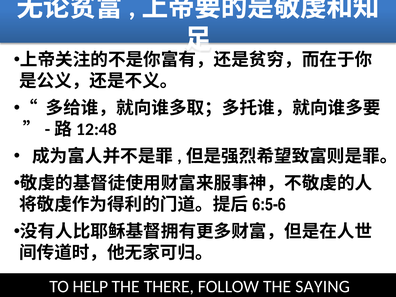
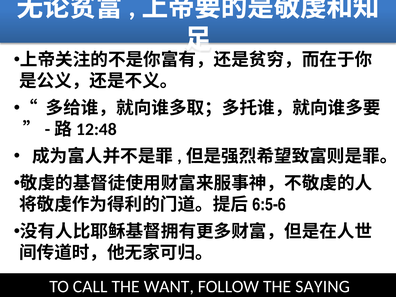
HELP: HELP -> CALL (90, 287)
THERE: THERE -> WANT (169, 287)
